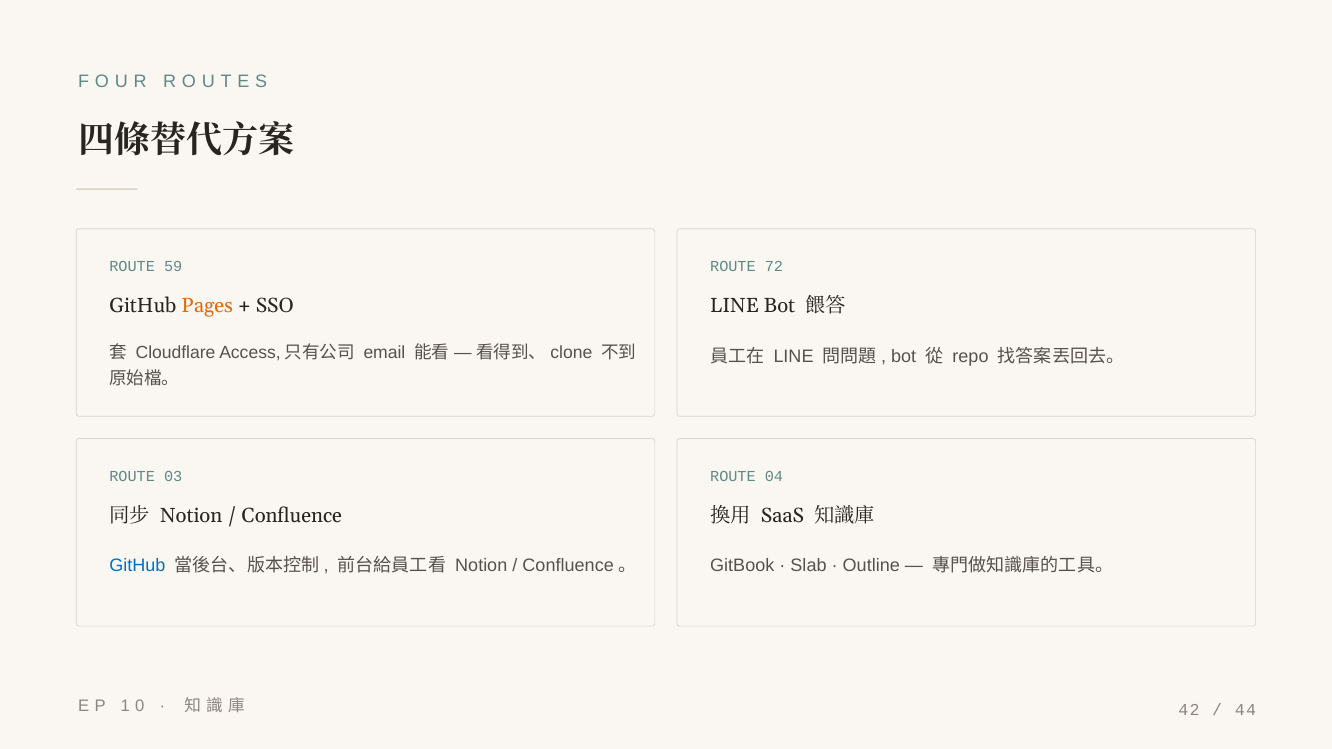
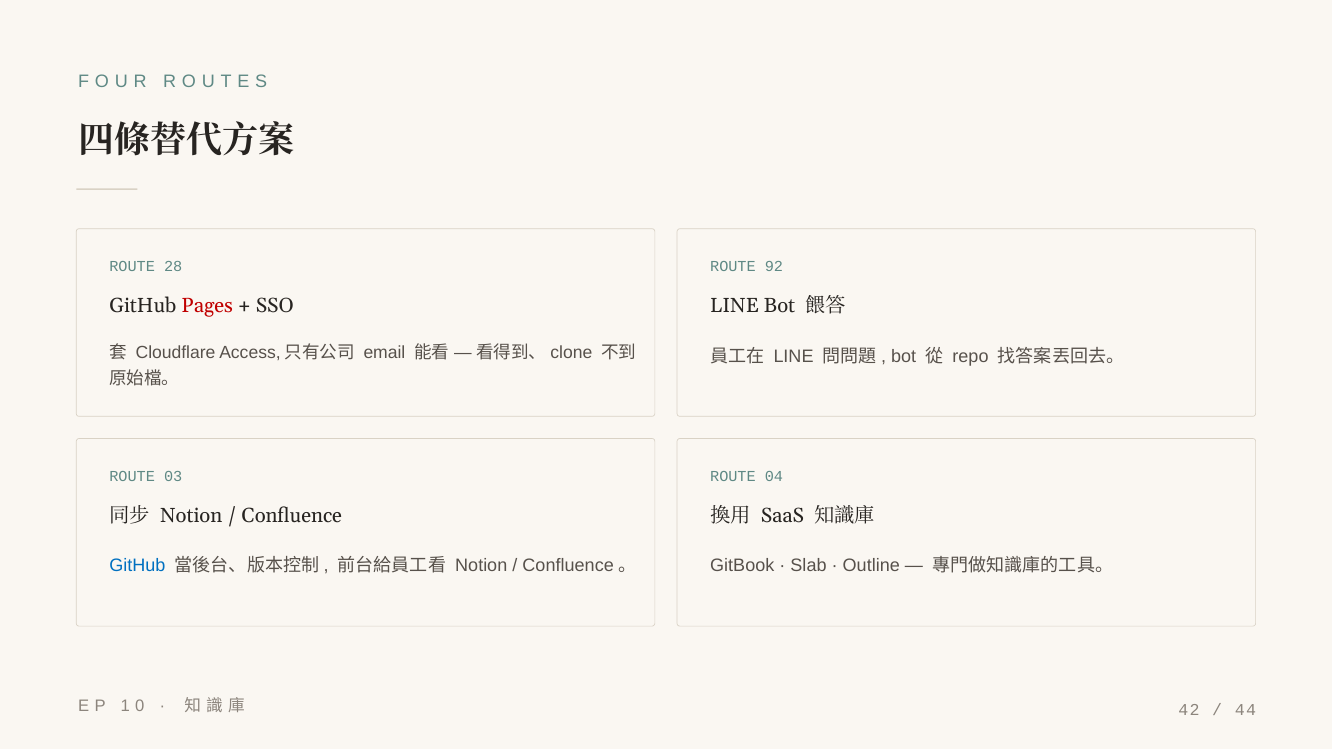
59: 59 -> 28 (173, 267)
72: 72 -> 92 (774, 267)
Pages colour: orange -> red (207, 306)
